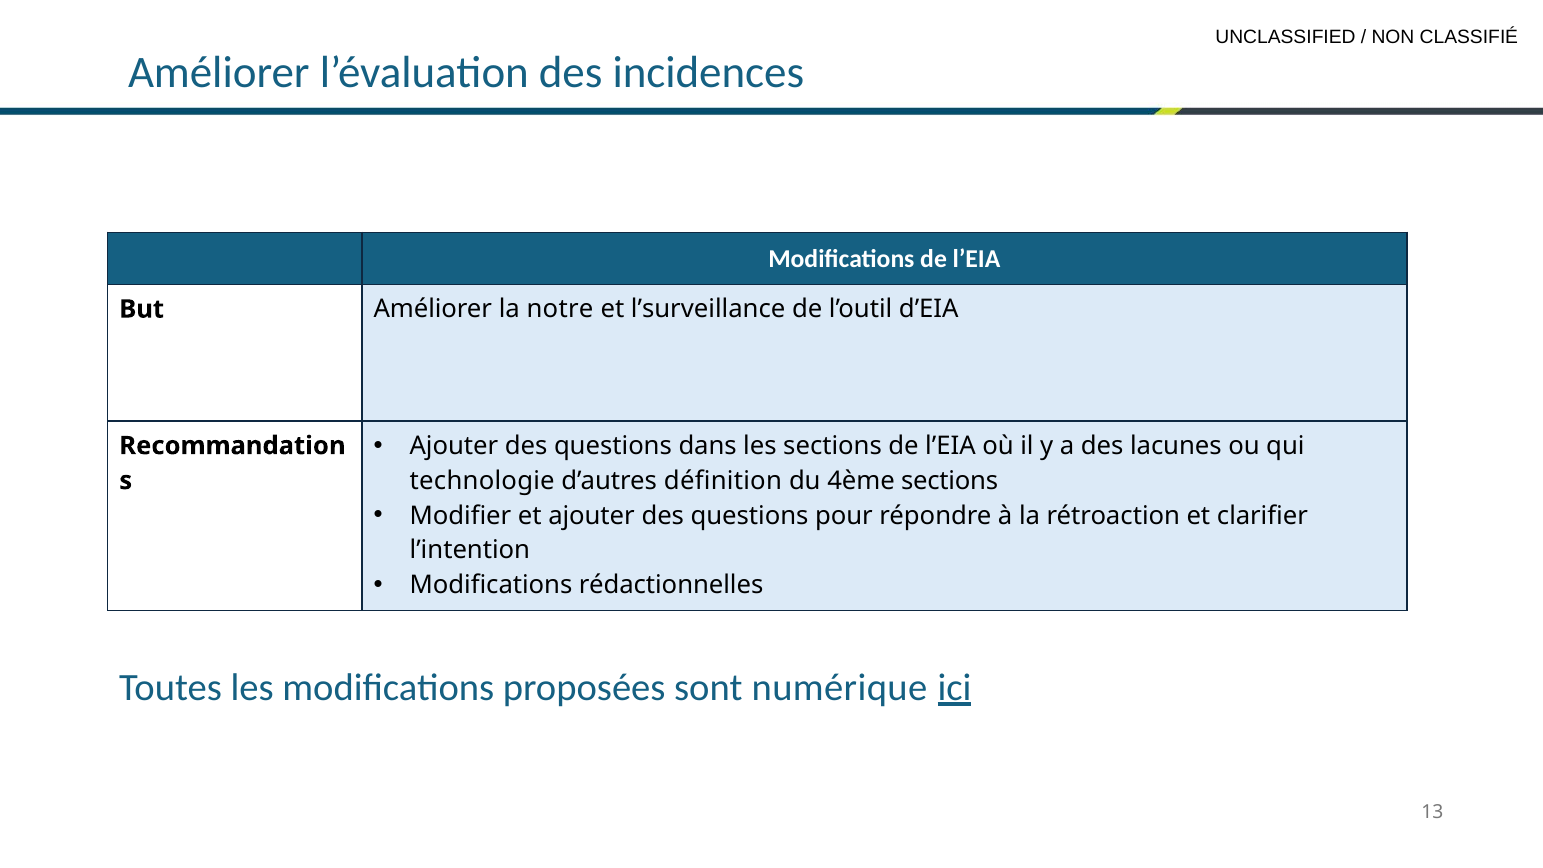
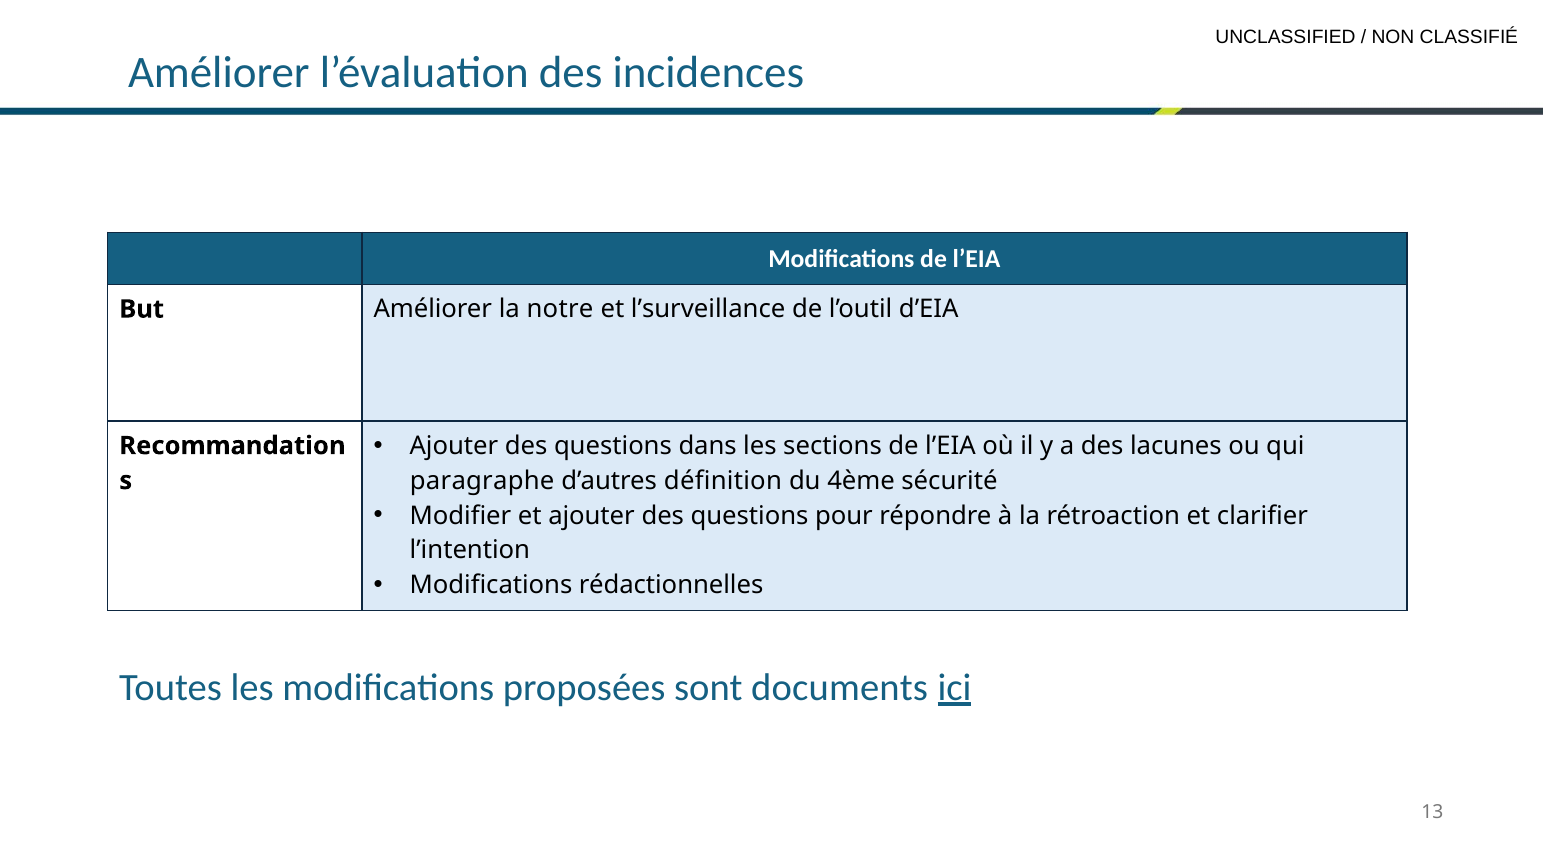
technologie: technologie -> paragraphe (482, 481)
4ème sections: sections -> sécurité (949, 481)
numérique: numérique -> documents (840, 687)
